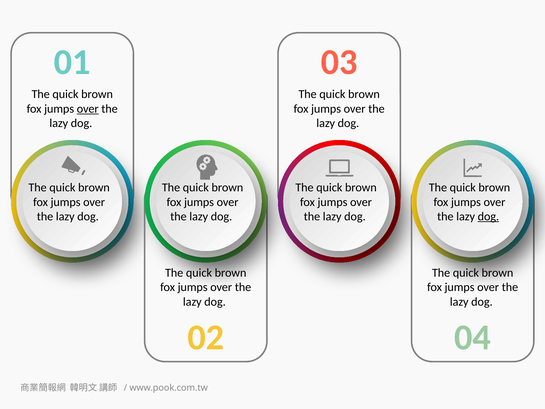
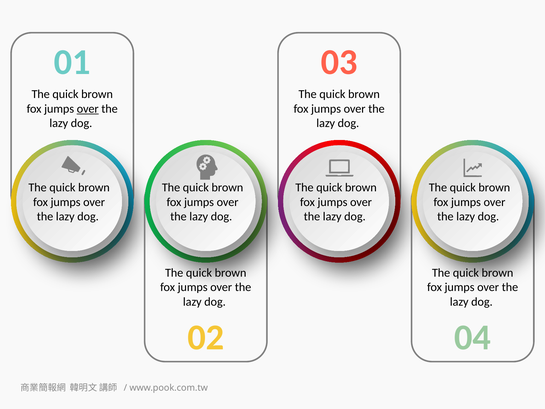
dog underline: present -> none (488, 216)
